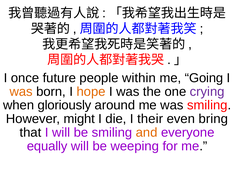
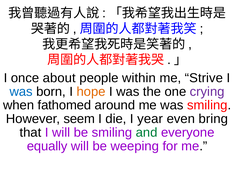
future: future -> about (59, 78)
Going: Going -> Strive (204, 78)
was colour: orange -> blue (21, 92)
gloriously: gloriously -> fathomed (64, 106)
might: might -> seem (79, 119)
their: their -> year (150, 119)
and colour: orange -> green (147, 133)
